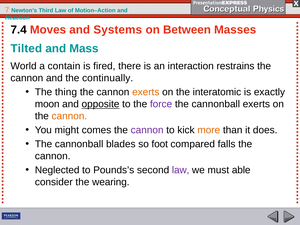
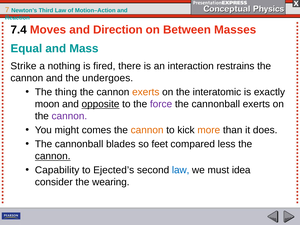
Systems: Systems -> Direction (118, 30)
Tilted: Tilted -> Equal (26, 49)
World: World -> Strike (23, 66)
contain: contain -> nothing (64, 66)
continually: continually -> undergoes (108, 78)
cannon colour: orange -> purple (69, 116)
cannon colour: purple -> orange (147, 130)
foot: foot -> feet (160, 144)
falls: falls -> less (227, 144)
cannon underline: none -> present (53, 156)
Neglected: Neglected -> Capability (57, 170)
Pounds’s: Pounds’s -> Ejected’s (114, 170)
law colour: purple -> blue (181, 170)
able: able -> idea (241, 170)
